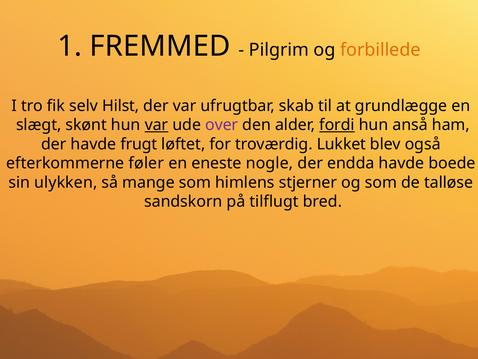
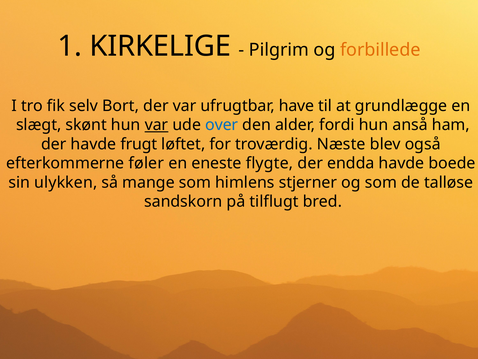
FREMMED: FREMMED -> KIRKELIGE (160, 46)
Hilst: Hilst -> Bort (121, 106)
skab: skab -> have (296, 106)
over colour: purple -> blue (222, 125)
fordi underline: present -> none (337, 125)
Lukket: Lukket -> Næste (341, 144)
nogle: nogle -> flygte (269, 163)
